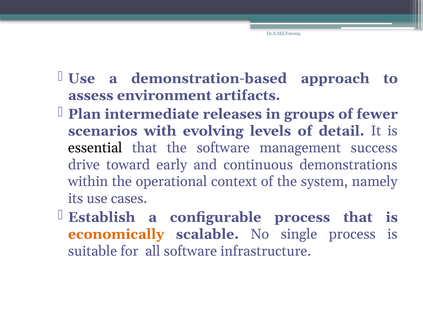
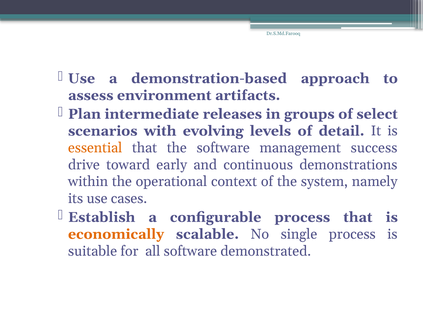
fewer: fewer -> select (377, 114)
essential colour: black -> orange (95, 148)
infrastructure: infrastructure -> demonstrated (266, 251)
